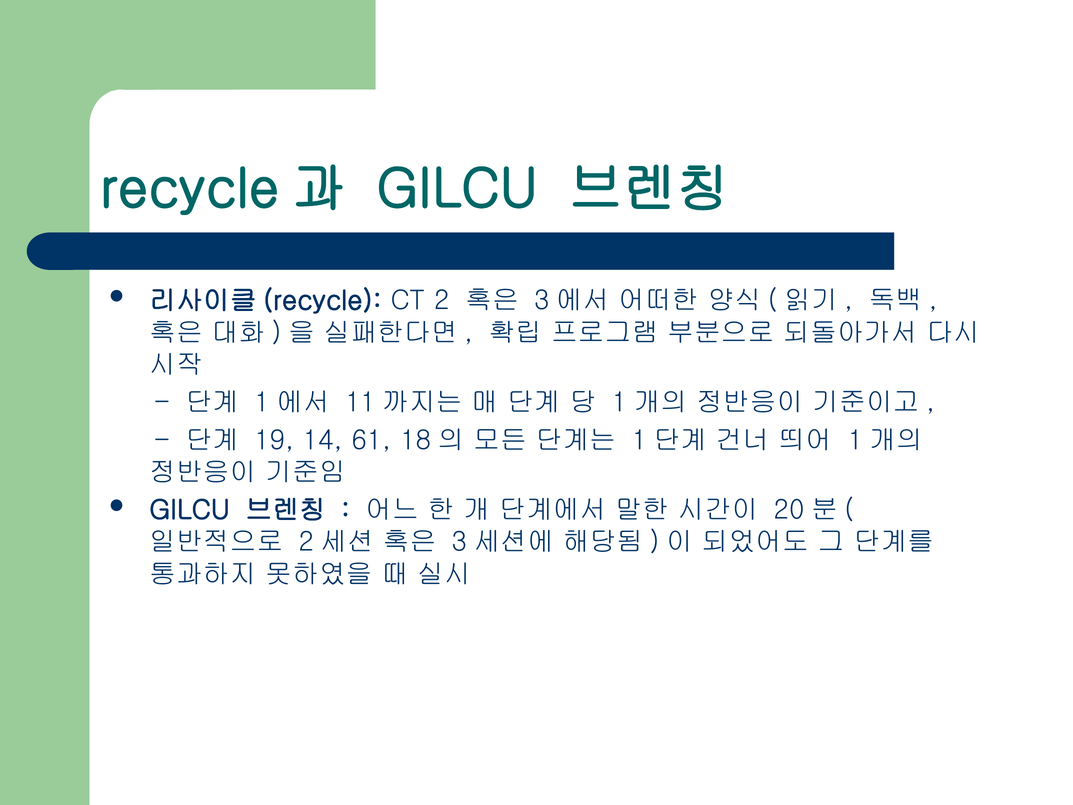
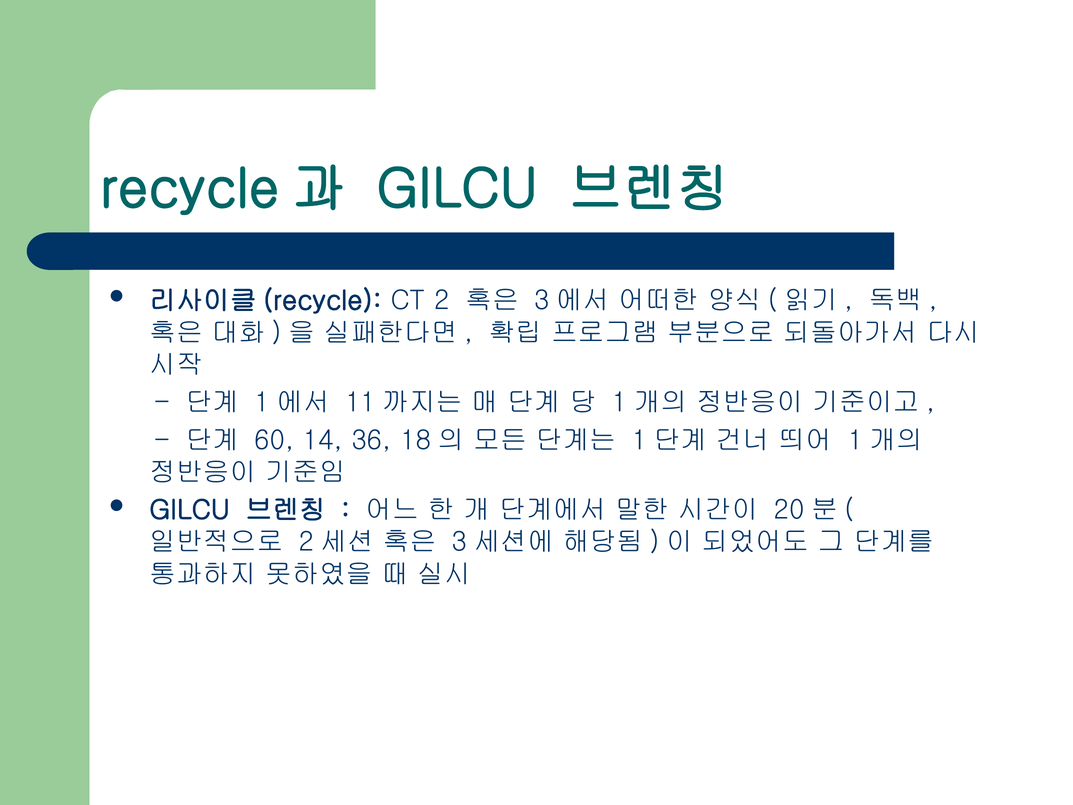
19: 19 -> 60 (274, 440)
61: 61 -> 36 (371, 440)
